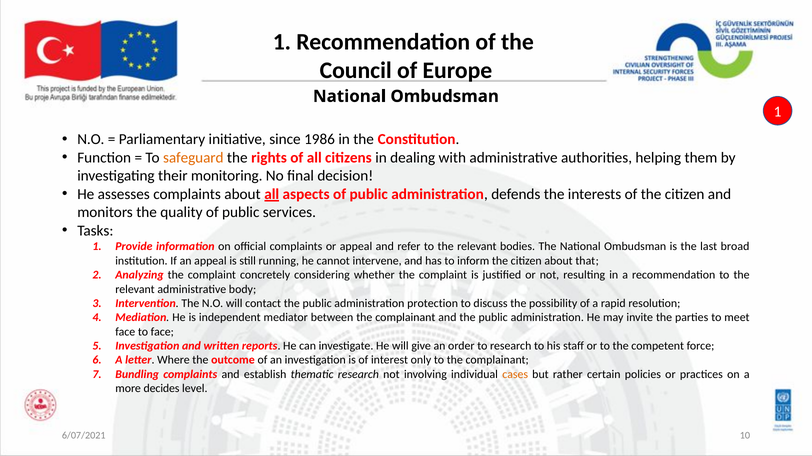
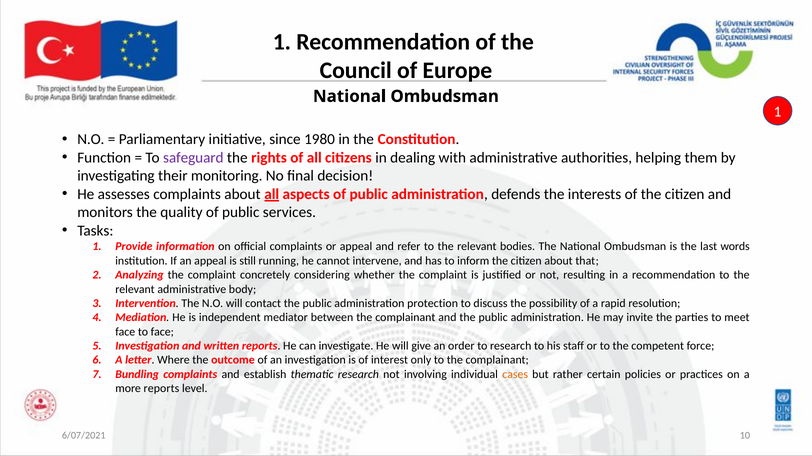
1986: 1986 -> 1980 (320, 140)
safeguard colour: orange -> purple (193, 158)
broad: broad -> words (735, 247)
more decides: decides -> reports (161, 389)
